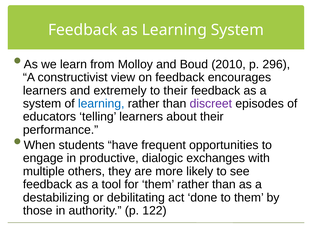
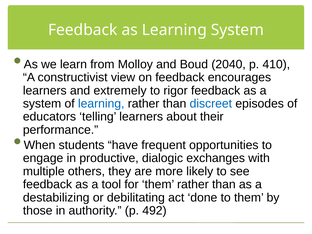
2010: 2010 -> 2040 (229, 64)
296: 296 -> 410 (276, 64)
to their: their -> rigor (176, 91)
discreet colour: purple -> blue (211, 104)
122: 122 -> 492 (154, 211)
